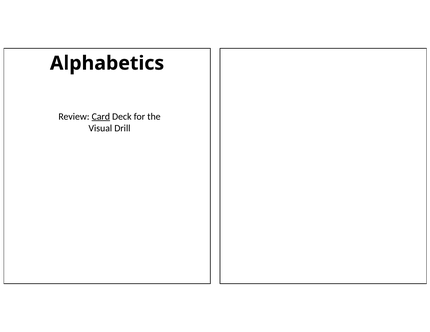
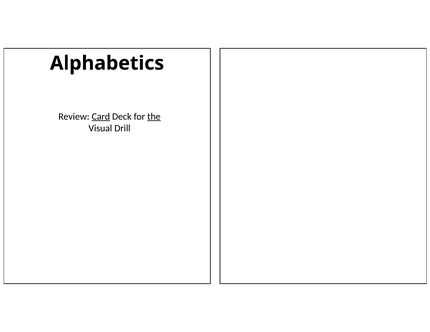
the underline: none -> present (154, 117)
